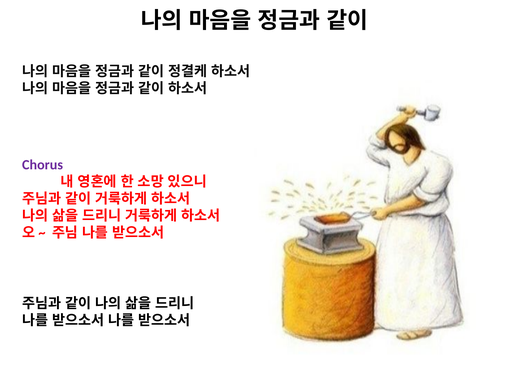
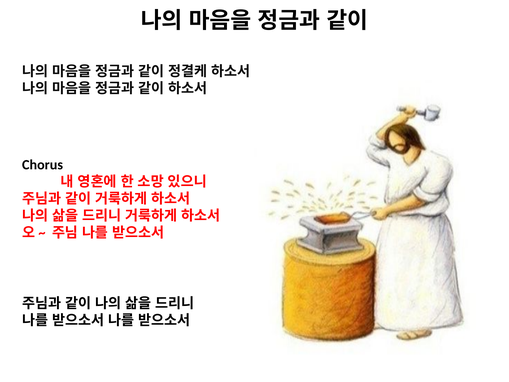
Chorus colour: purple -> black (43, 165)
